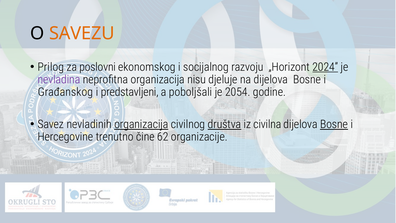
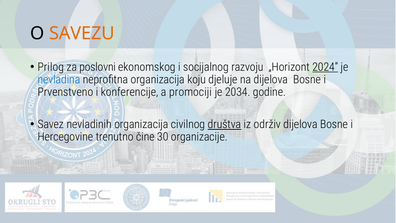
nevladina colour: purple -> blue (59, 79)
nisu: nisu -> koju (197, 79)
Građanskog: Građanskog -> Prvenstveno (65, 92)
predstavljeni: predstavljeni -> konferencije (130, 92)
poboljšali: poboljšali -> promociji (191, 92)
2054: 2054 -> 2034 (238, 92)
organizacija underline: present -> none (141, 124)
civilna: civilna -> održiv (267, 124)
Bosne underline: present -> none (334, 124)
62: 62 -> 30 (163, 137)
